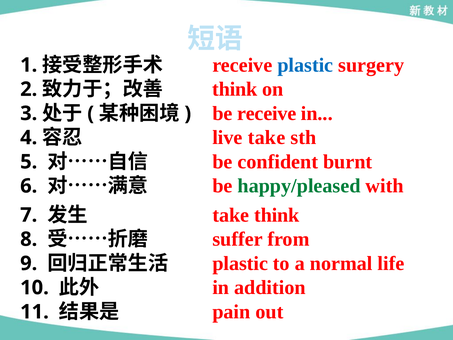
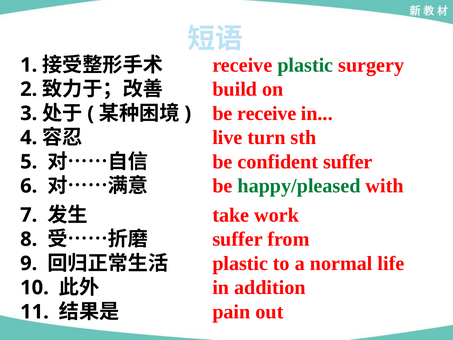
plastic colour: blue -> green (305, 65)
think: think -> build (235, 89)
live take: take -> turn (267, 137)
confident burnt: burnt -> suffer (348, 162)
take think: think -> work (277, 215)
